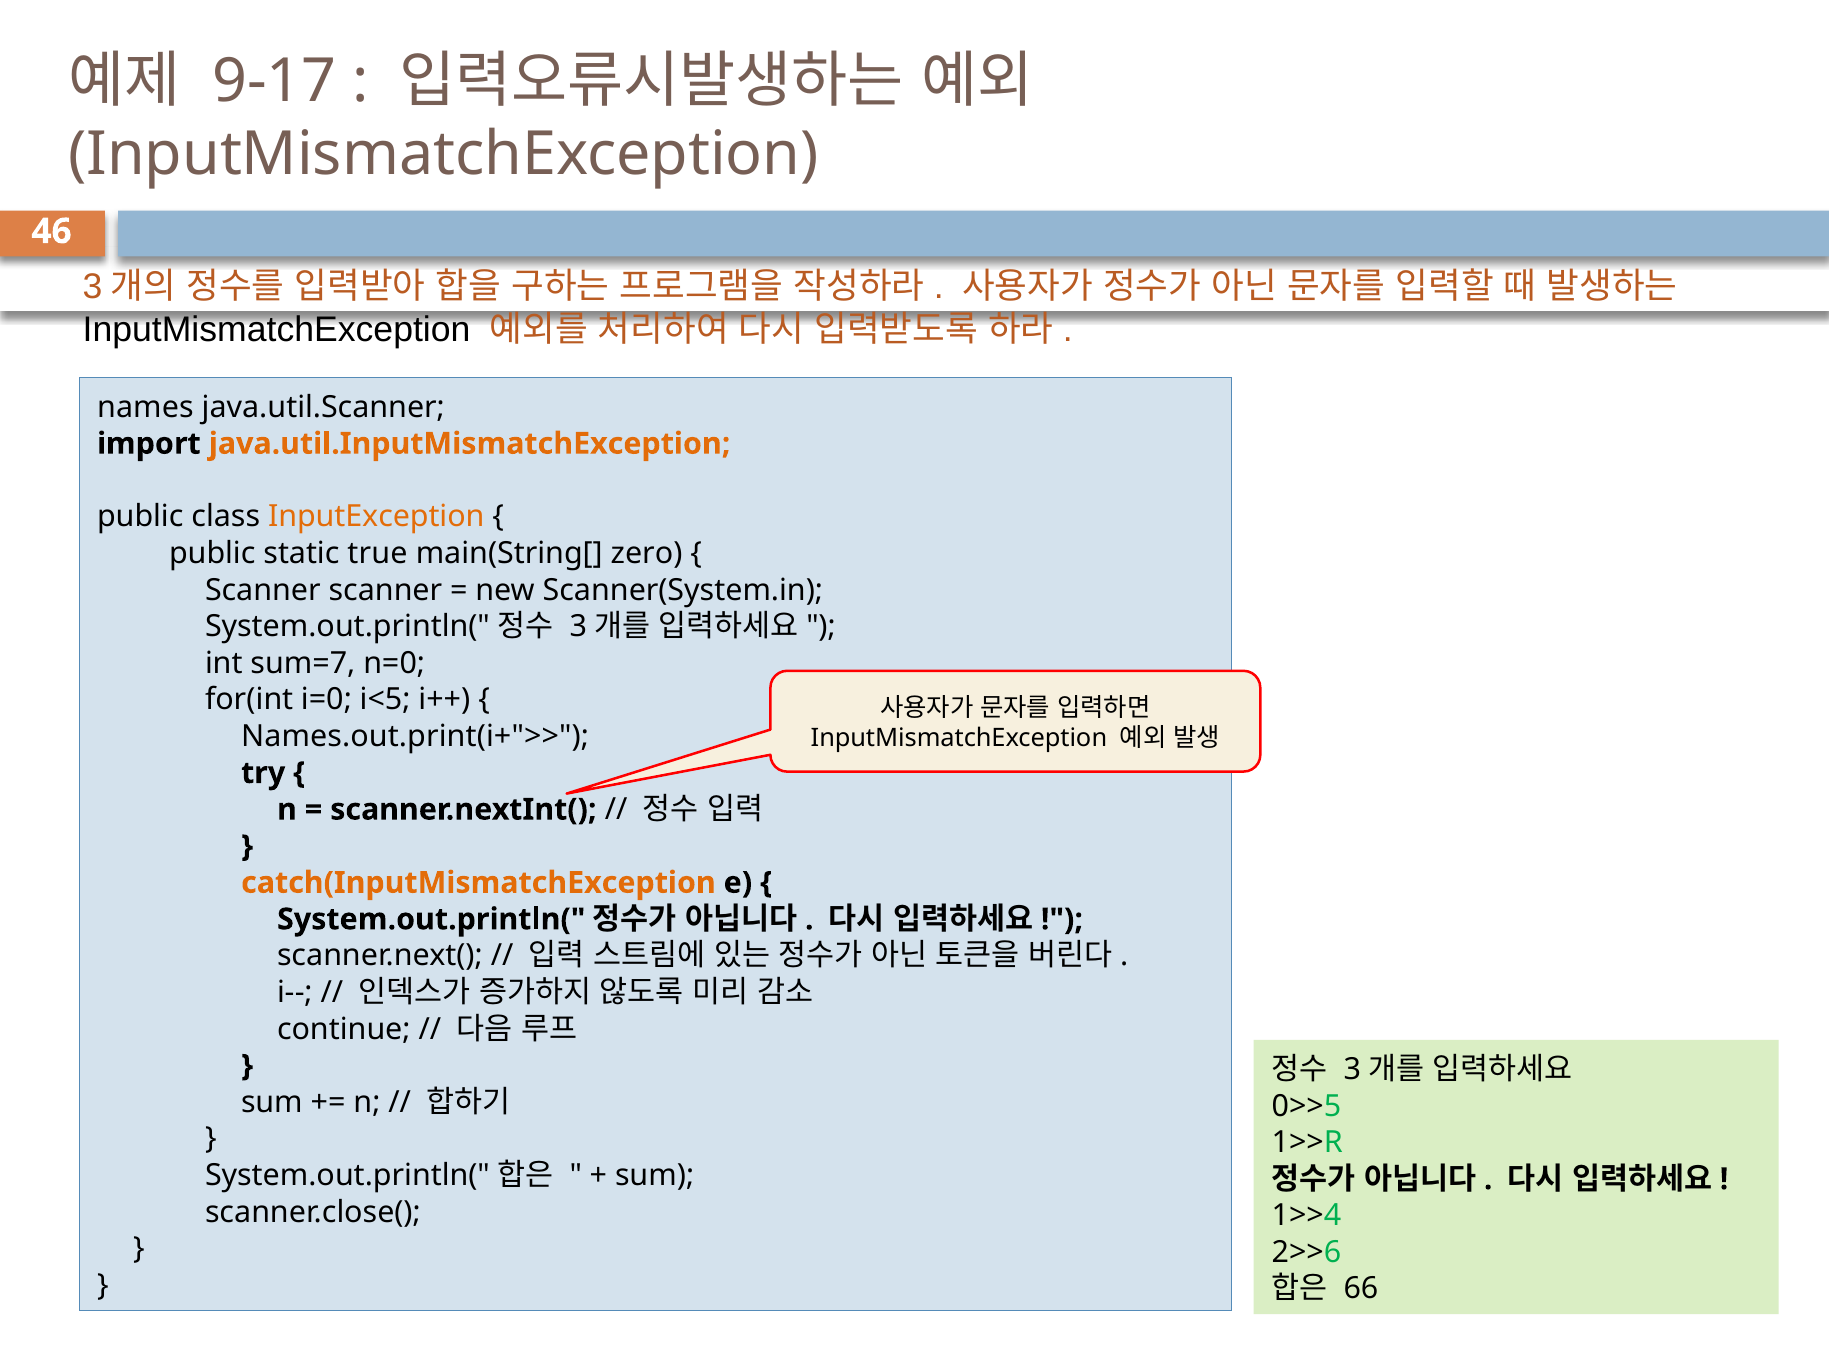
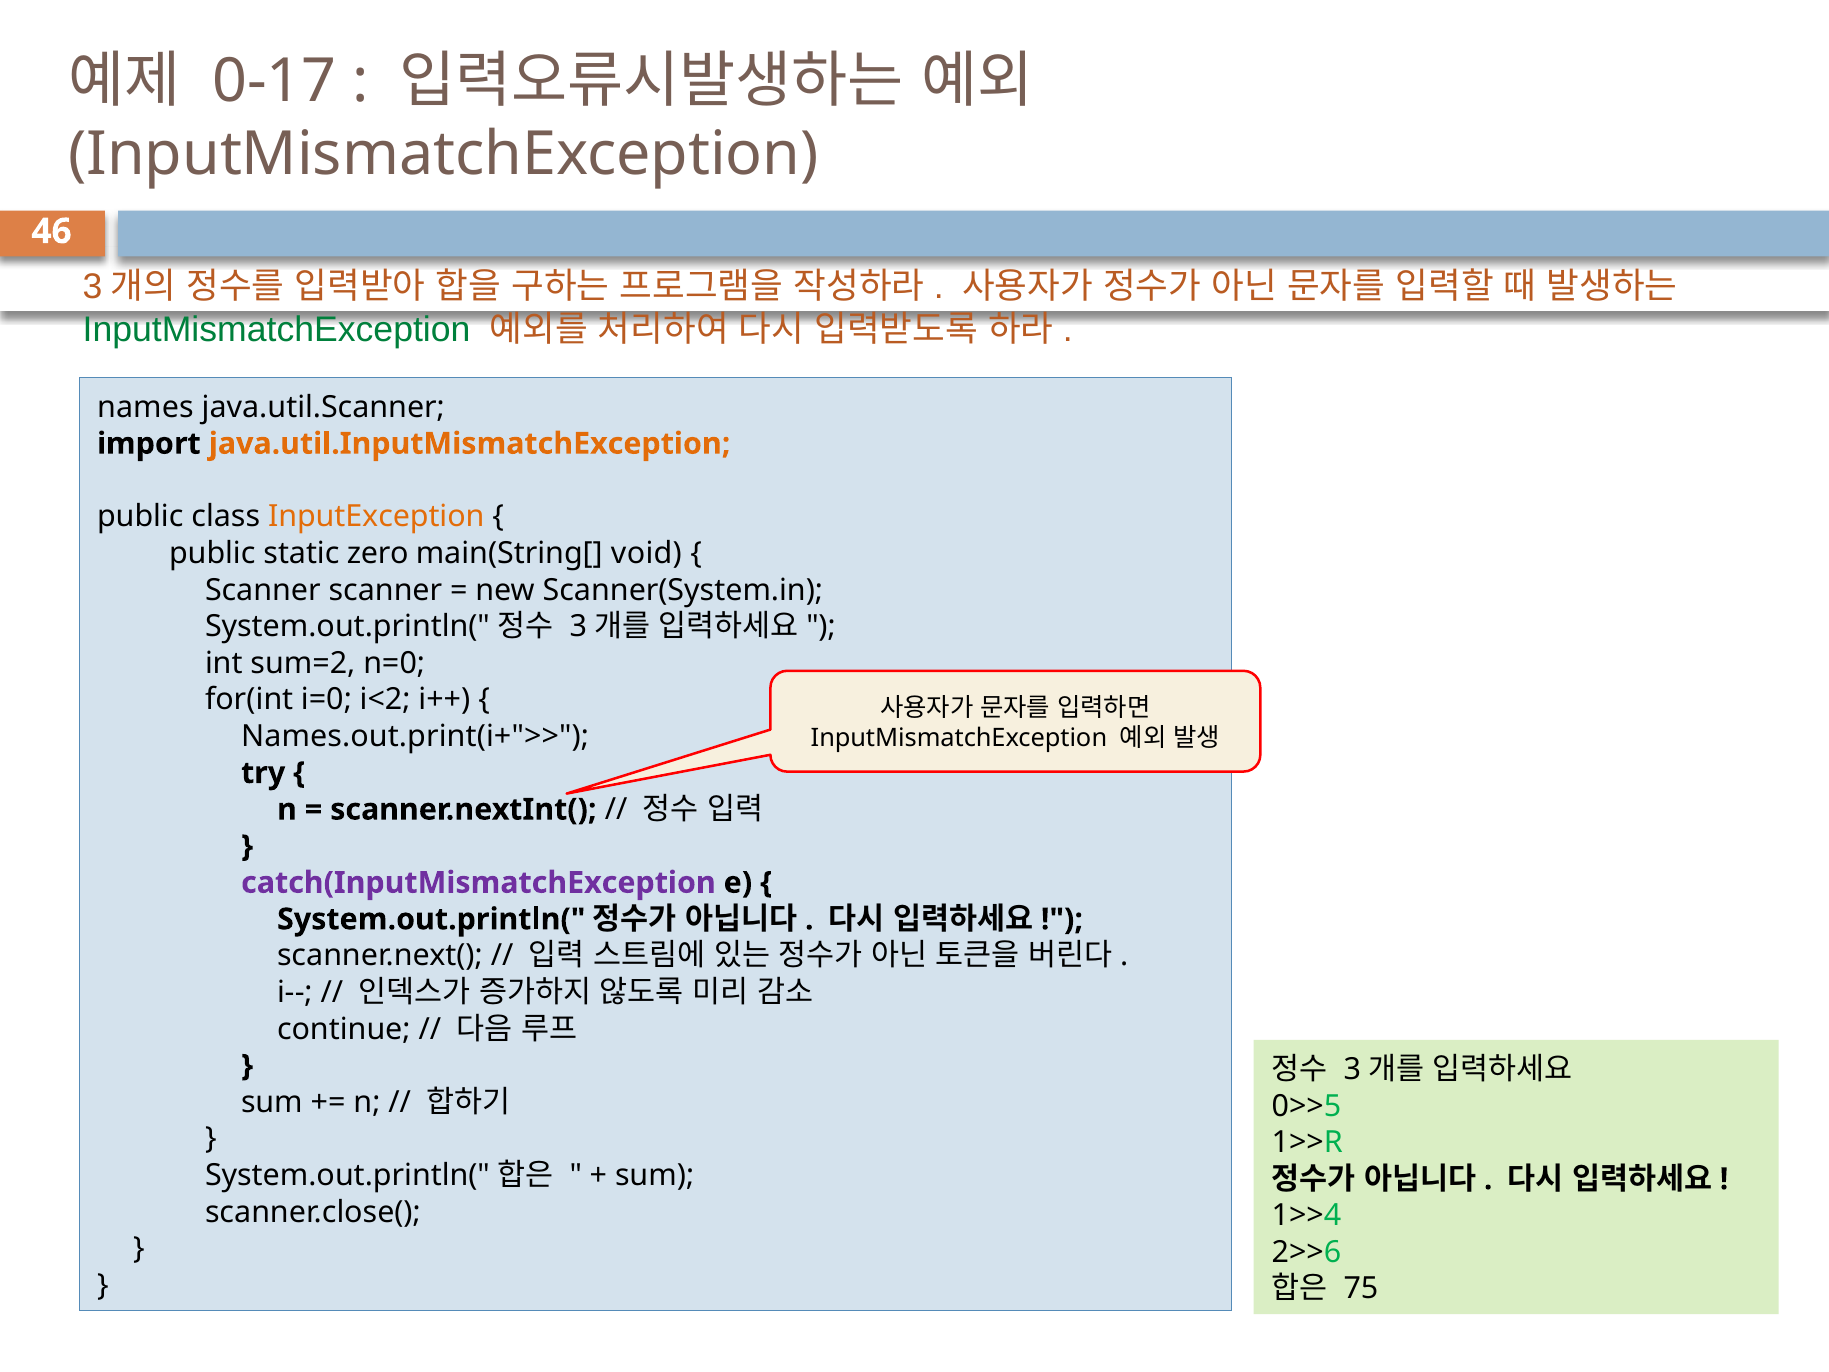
9-17: 9-17 -> 0-17 (274, 81)
InputMismatchException colour: black -> green (277, 329)
true: true -> zero (378, 553)
zero: zero -> void (646, 553)
sum=7: sum=7 -> sum=2 (303, 663)
i<5: i<5 -> i<2 (385, 700)
catch(InputMismatchException colour: orange -> purple (478, 883)
66: 66 -> 75 (1361, 1289)
